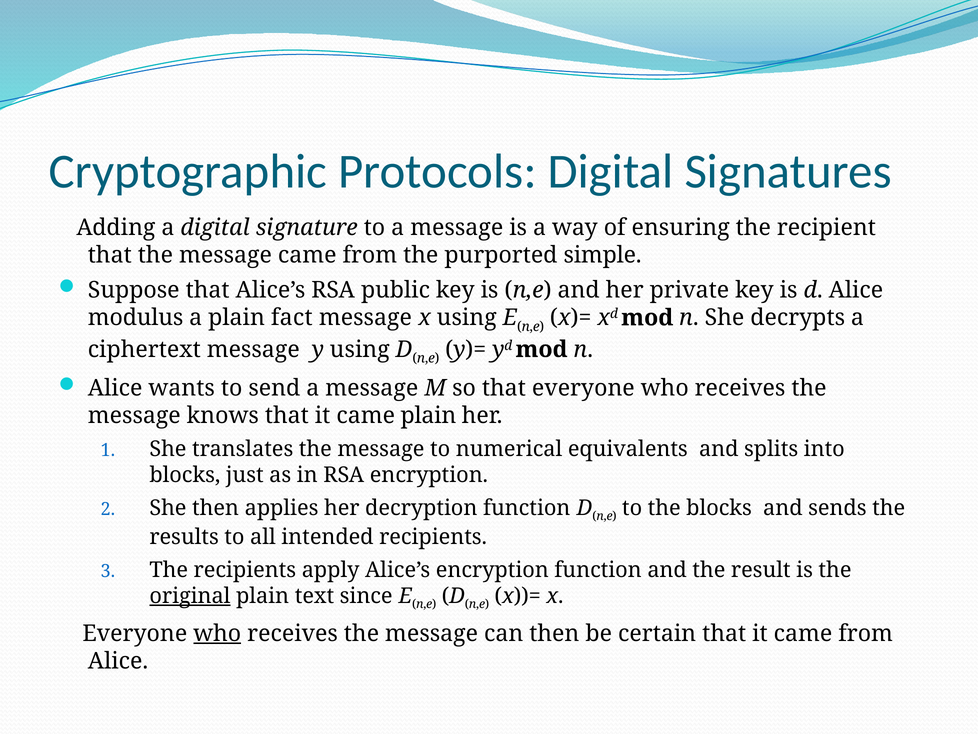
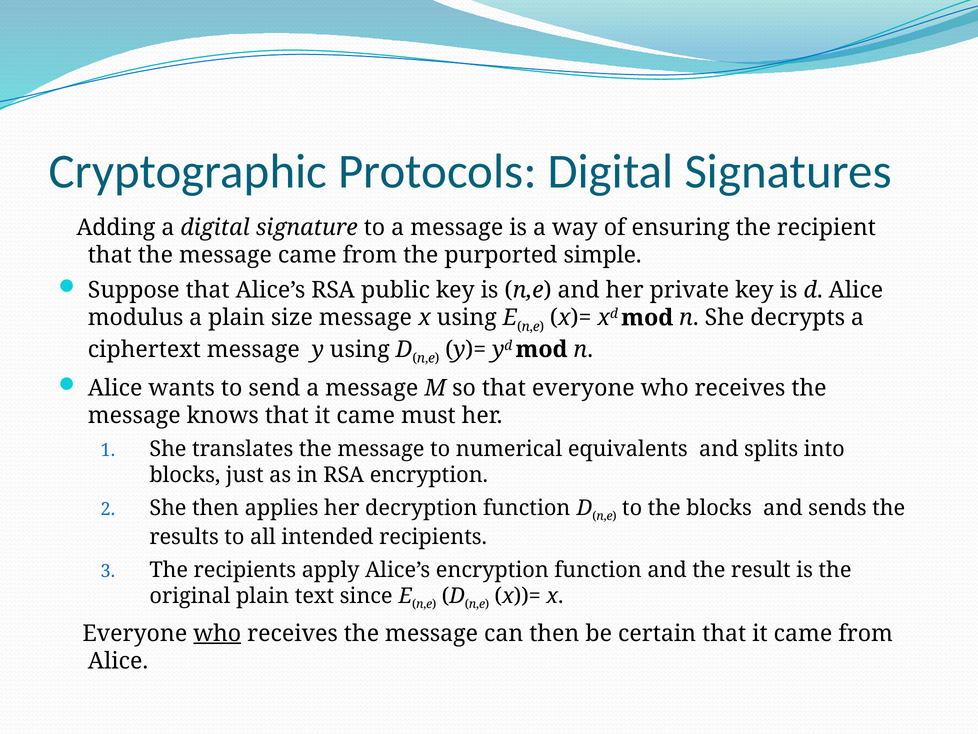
fact: fact -> size (292, 318)
came plain: plain -> must (428, 416)
original underline: present -> none (190, 596)
